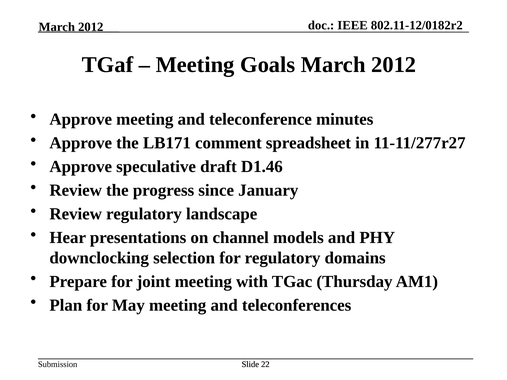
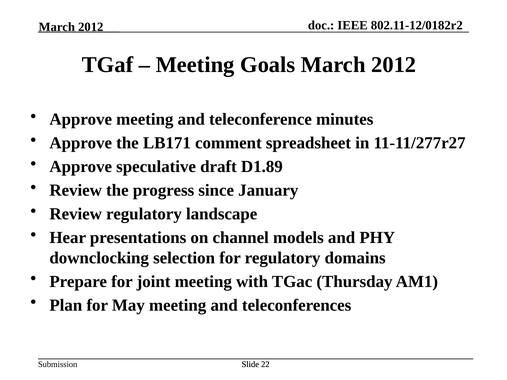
D1.46: D1.46 -> D1.89 (262, 167)
